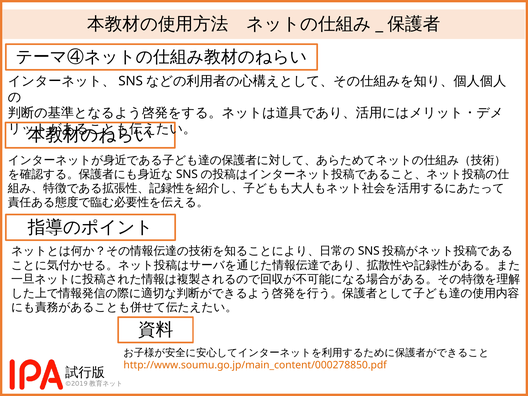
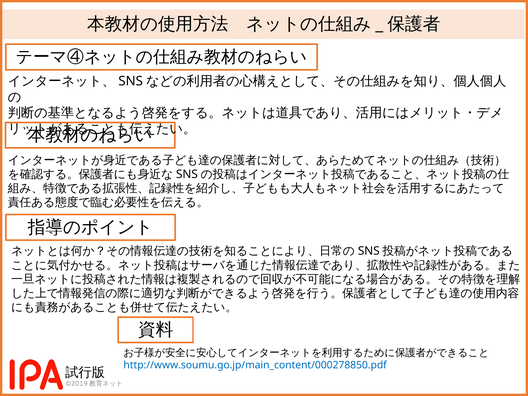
http://www.soumu.go.jp/main_content/000278850.pdf colour: orange -> blue (255, 365)
